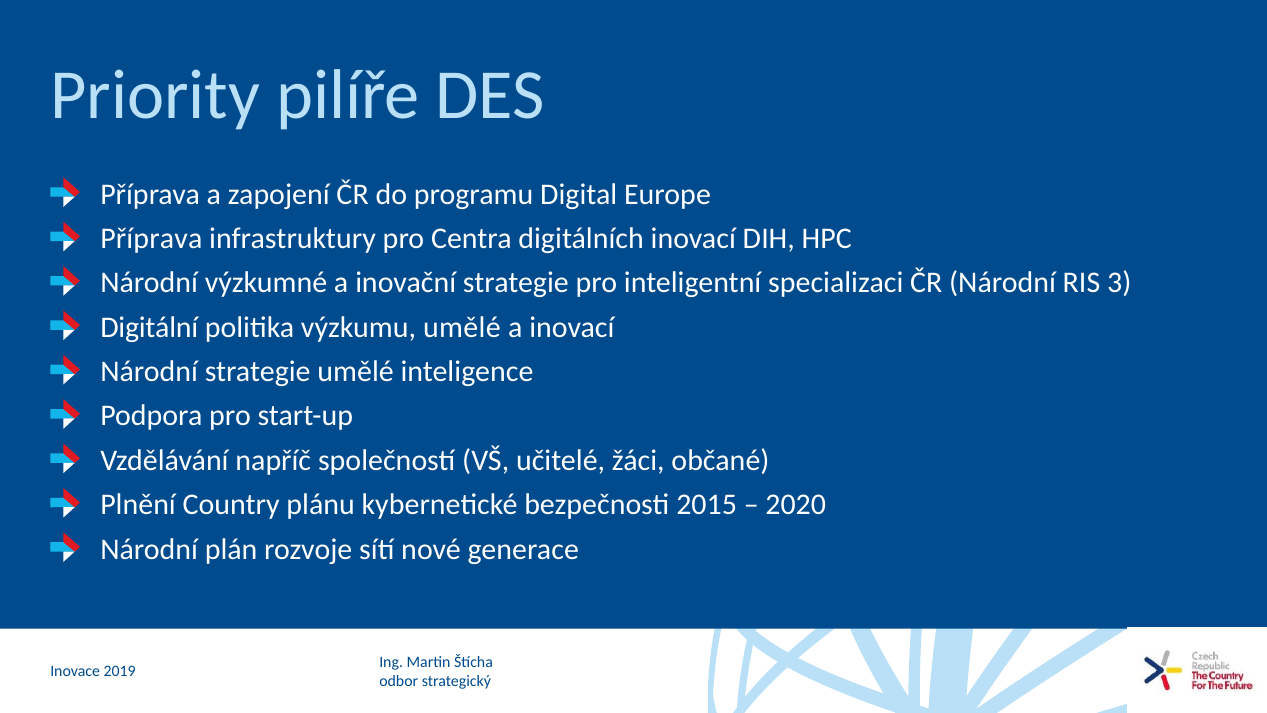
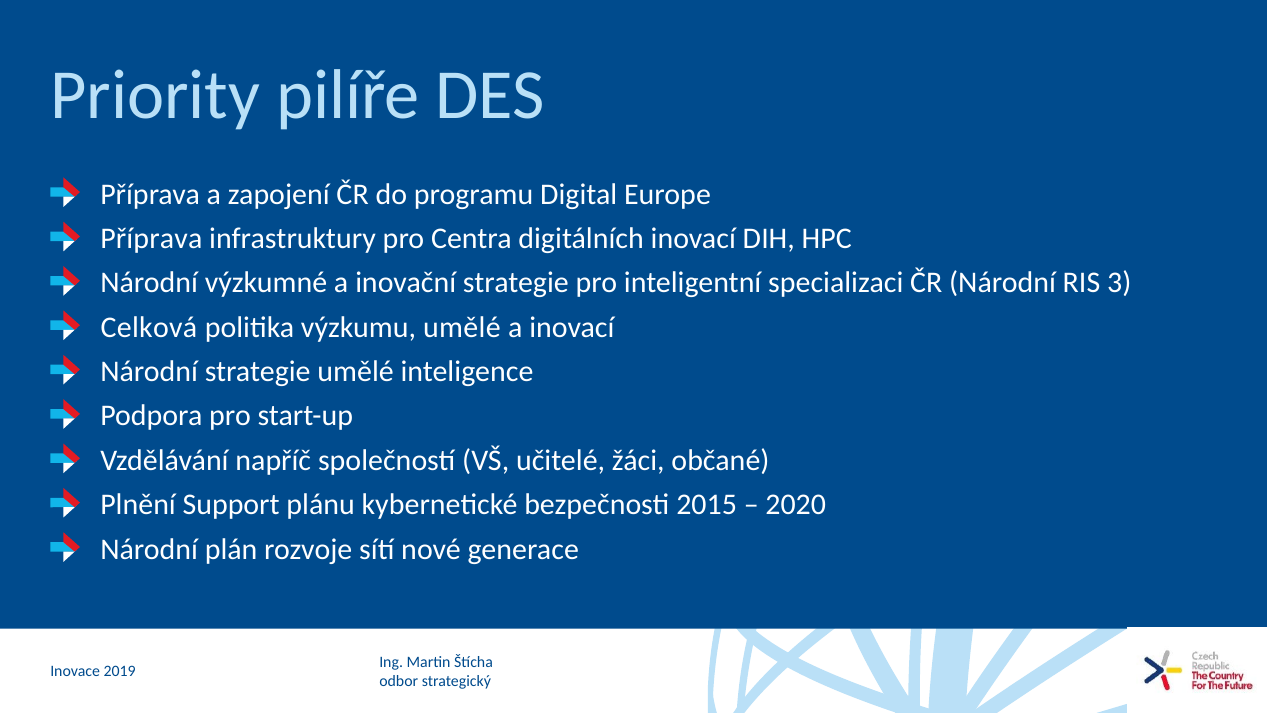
Digitální: Digitální -> Celková (149, 327)
Country: Country -> Support (231, 505)
